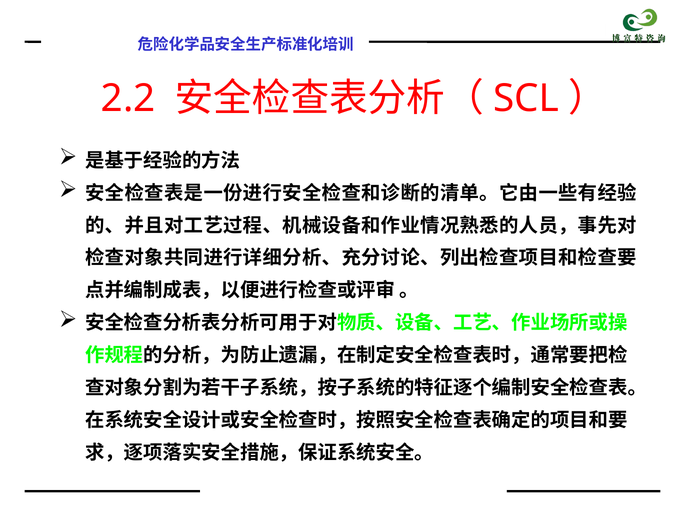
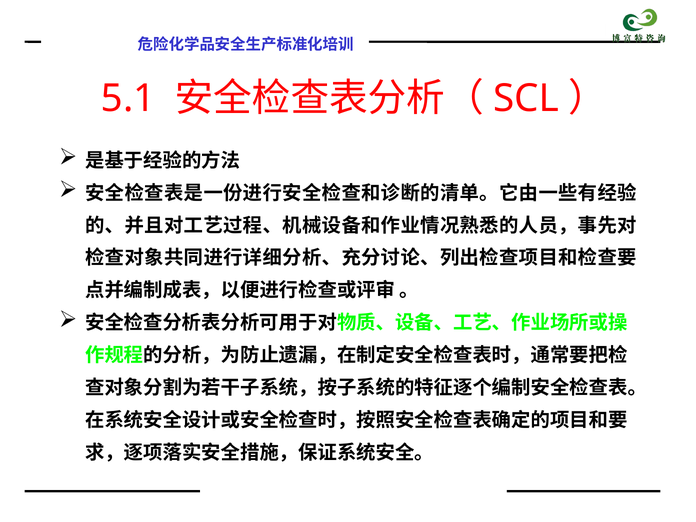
2.2: 2.2 -> 5.1 (128, 98)
